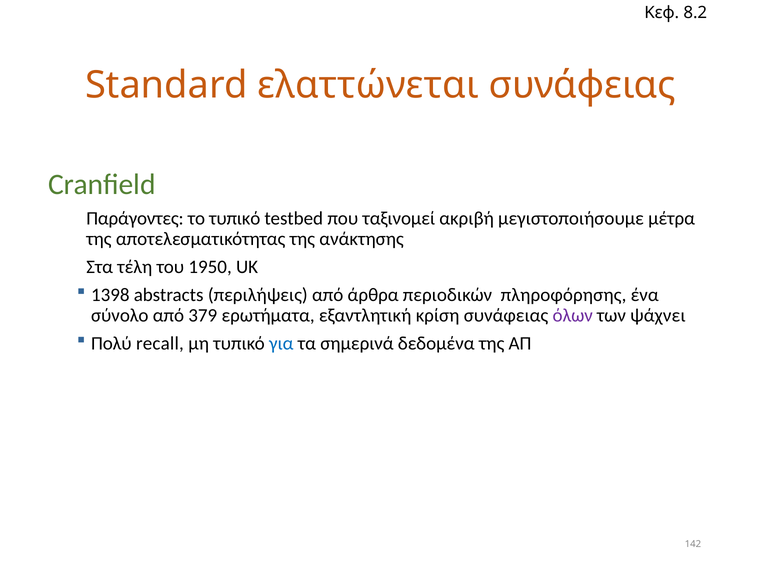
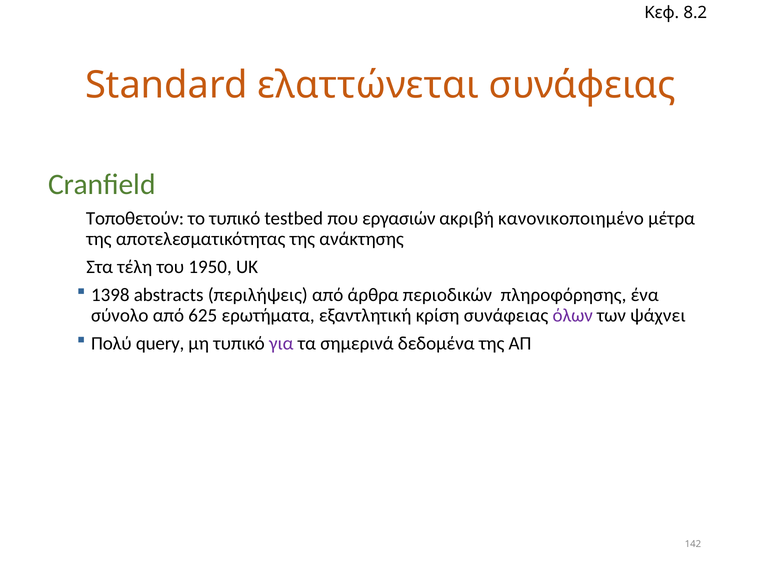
Παράγοντες: Παράγοντες -> Τοποθετούν (135, 218)
ταξινομεί: ταξινομεί -> εργασιών (399, 218)
μεγιστοποιήσουμε: μεγιστοποιήσουμε -> κανονικοποιημένο (571, 218)
379: 379 -> 625 (203, 315)
recall: recall -> query (160, 343)
για colour: blue -> purple (281, 343)
